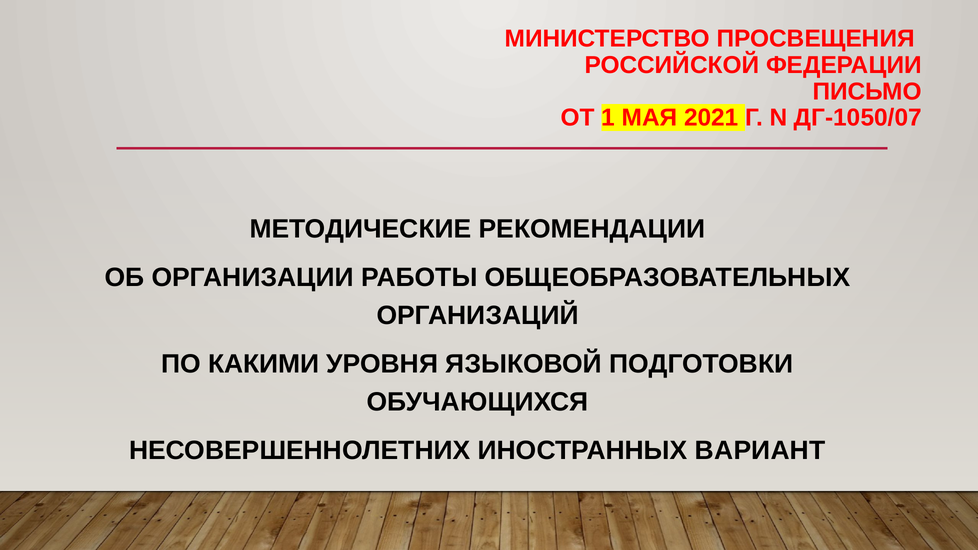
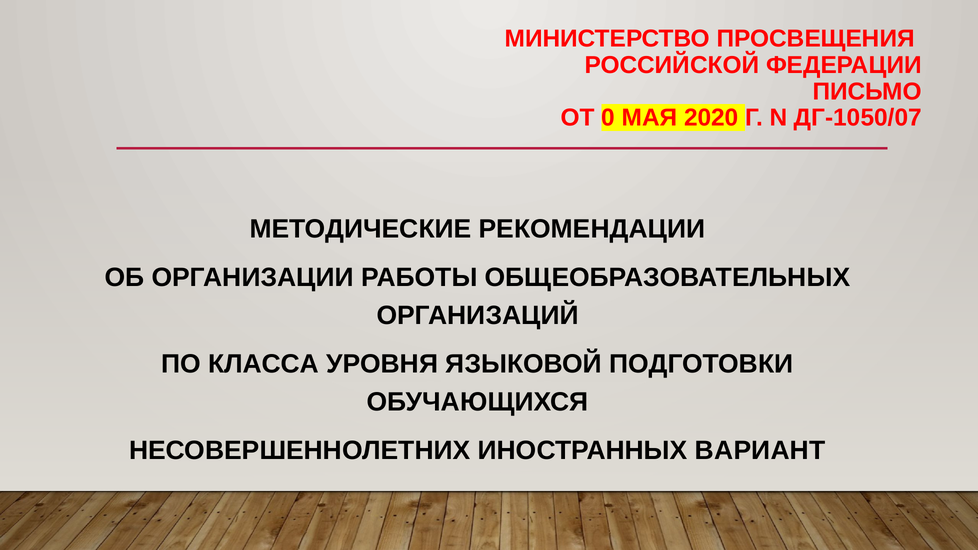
1: 1 -> 0 (608, 118)
2021: 2021 -> 2020 (711, 118)
КАКИМИ: КАКИМИ -> КЛАССА (264, 364)
